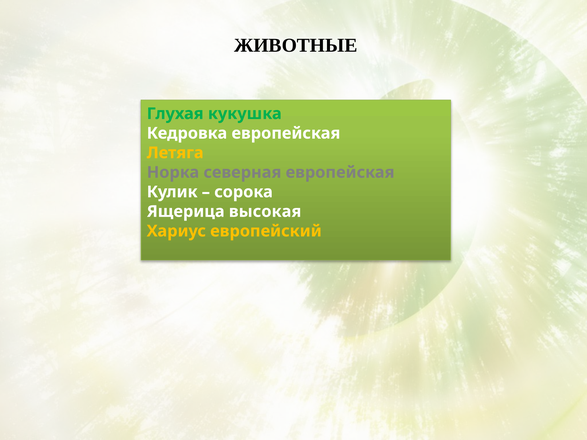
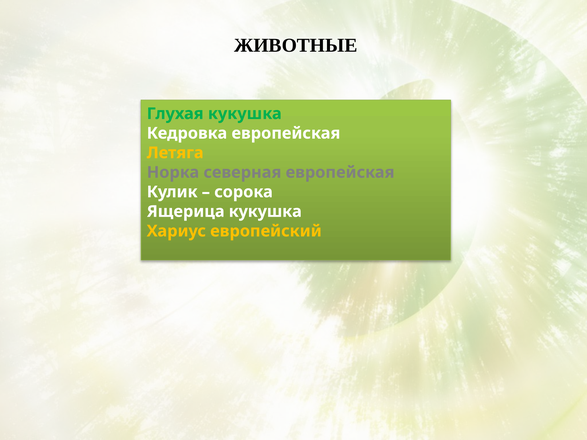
Ящерица высокая: высокая -> кукушка (265, 212)
